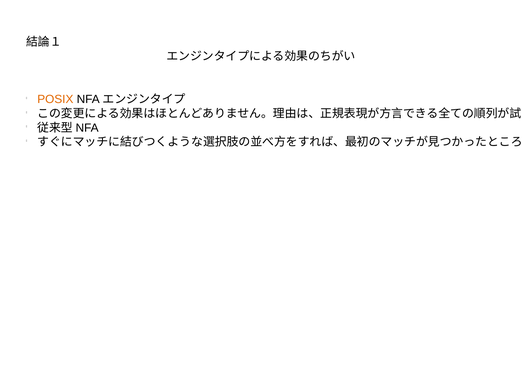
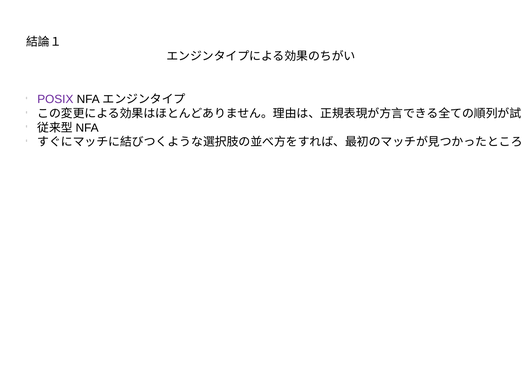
POSIX colour: orange -> purple (55, 100)
